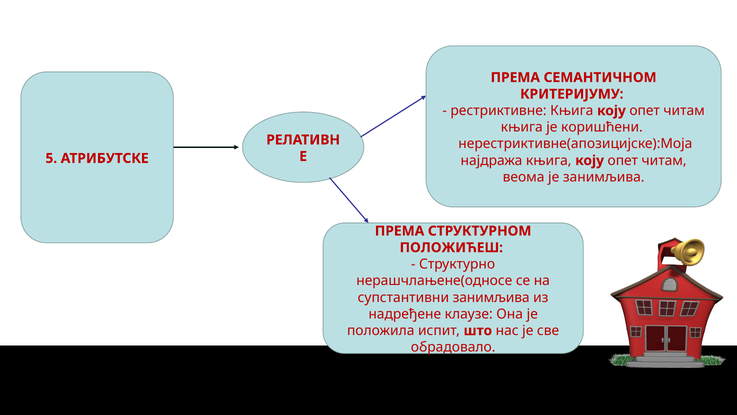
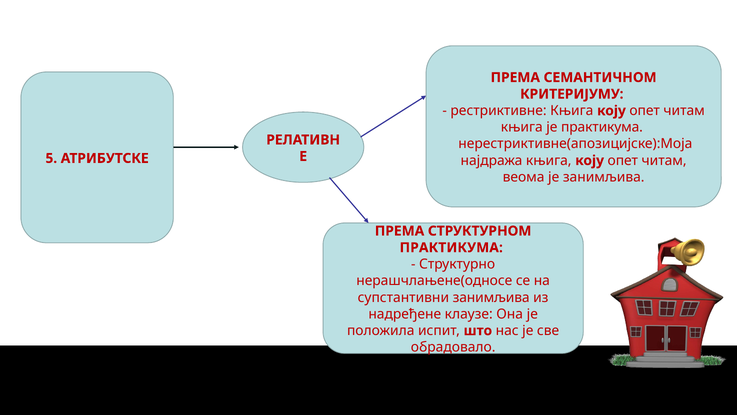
је коришћени: коришћени -> практикума (602, 127)
ПОЛОЖИЋЕШ: ПОЛОЖИЋЕШ -> ПРАКТИКУМА (451, 247)
